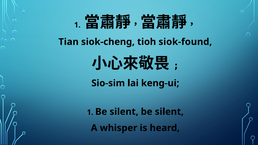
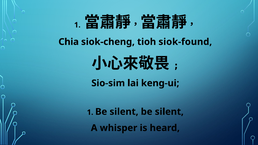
Tian: Tian -> Chia (69, 42)
